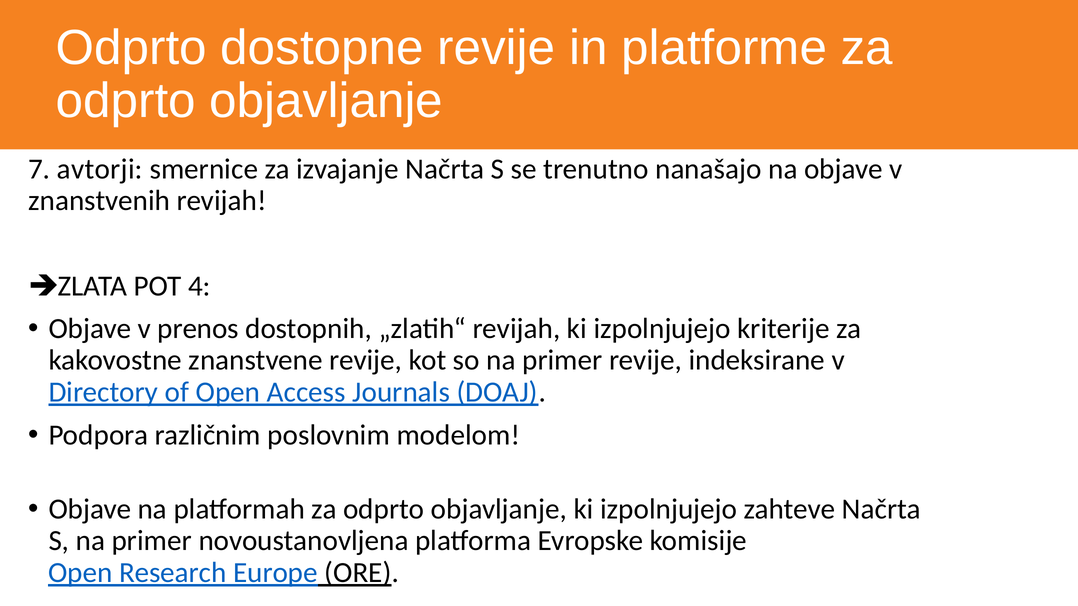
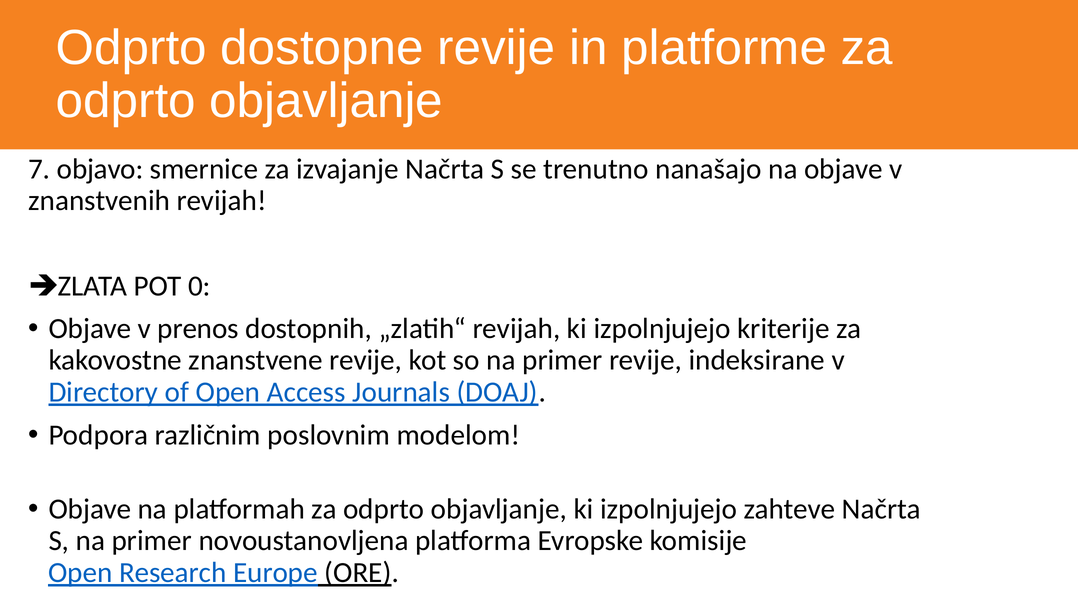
avtorji: avtorji -> objavo (100, 169)
4: 4 -> 0 (199, 286)
